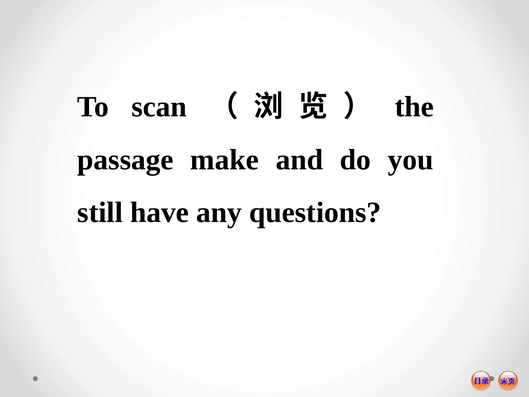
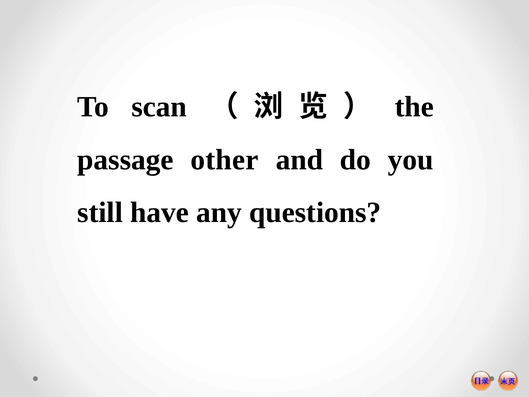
make: make -> other (224, 160)
